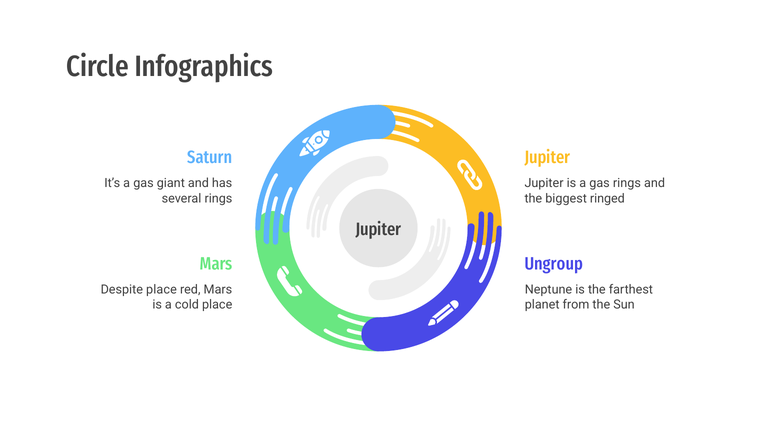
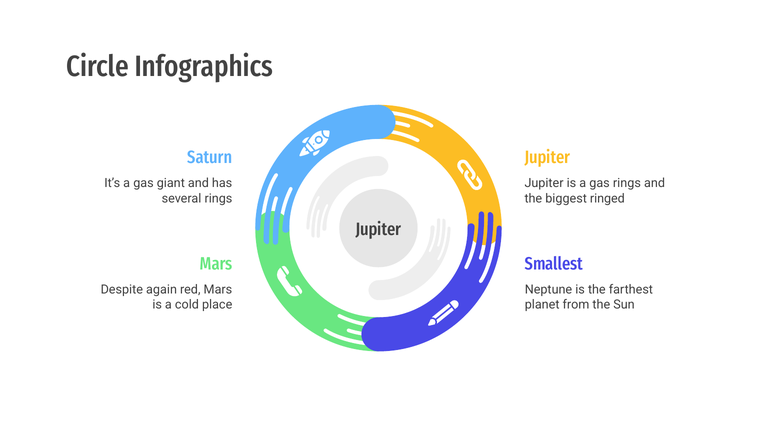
Ungroup: Ungroup -> Smallest (554, 264)
Despite place: place -> again (162, 289)
